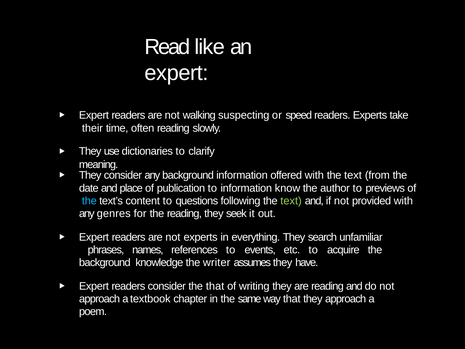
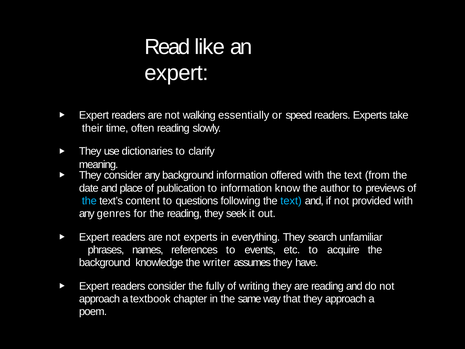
suspecting: suspecting -> essentially (244, 115)
text colour: light green -> light blue (291, 201)
the that: that -> fully (215, 286)
